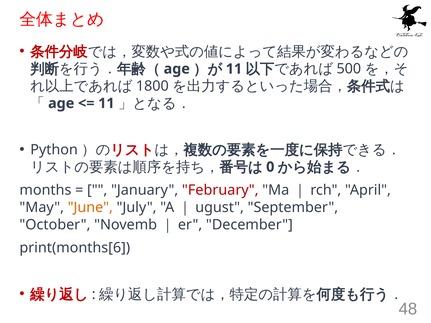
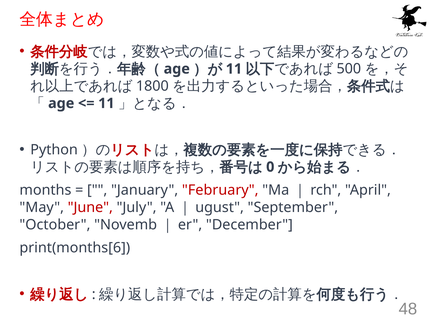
June colour: orange -> red (90, 208)
